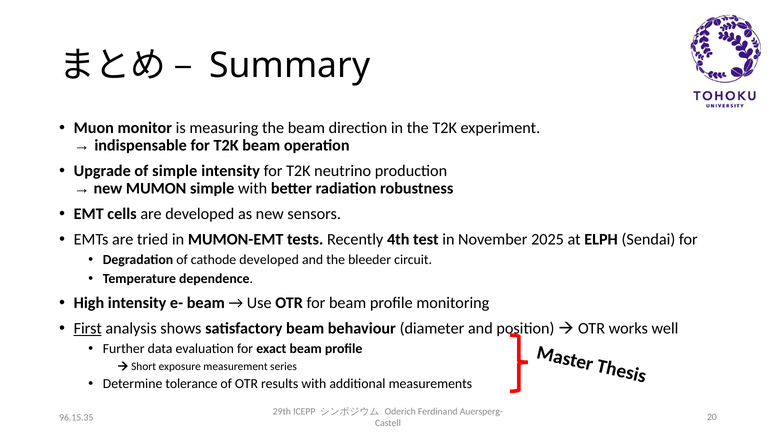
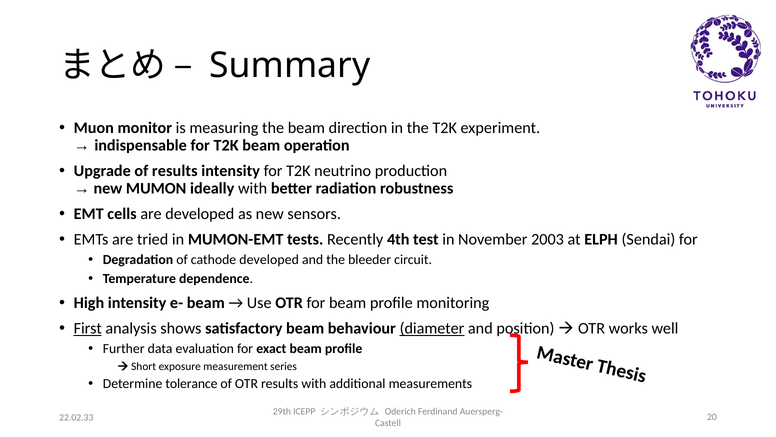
of simple: simple -> results (175, 171)
MUMON simple: simple -> ideally (212, 188)
2025: 2025 -> 2003 (548, 239)
diameter underline: none -> present (432, 328)
96.15.35: 96.15.35 -> 22.02.33 (76, 417)
